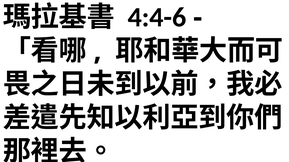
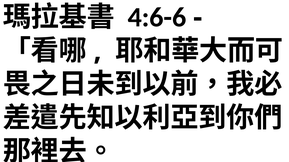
4:4-6: 4:4-6 -> 4:6-6 (157, 17)
